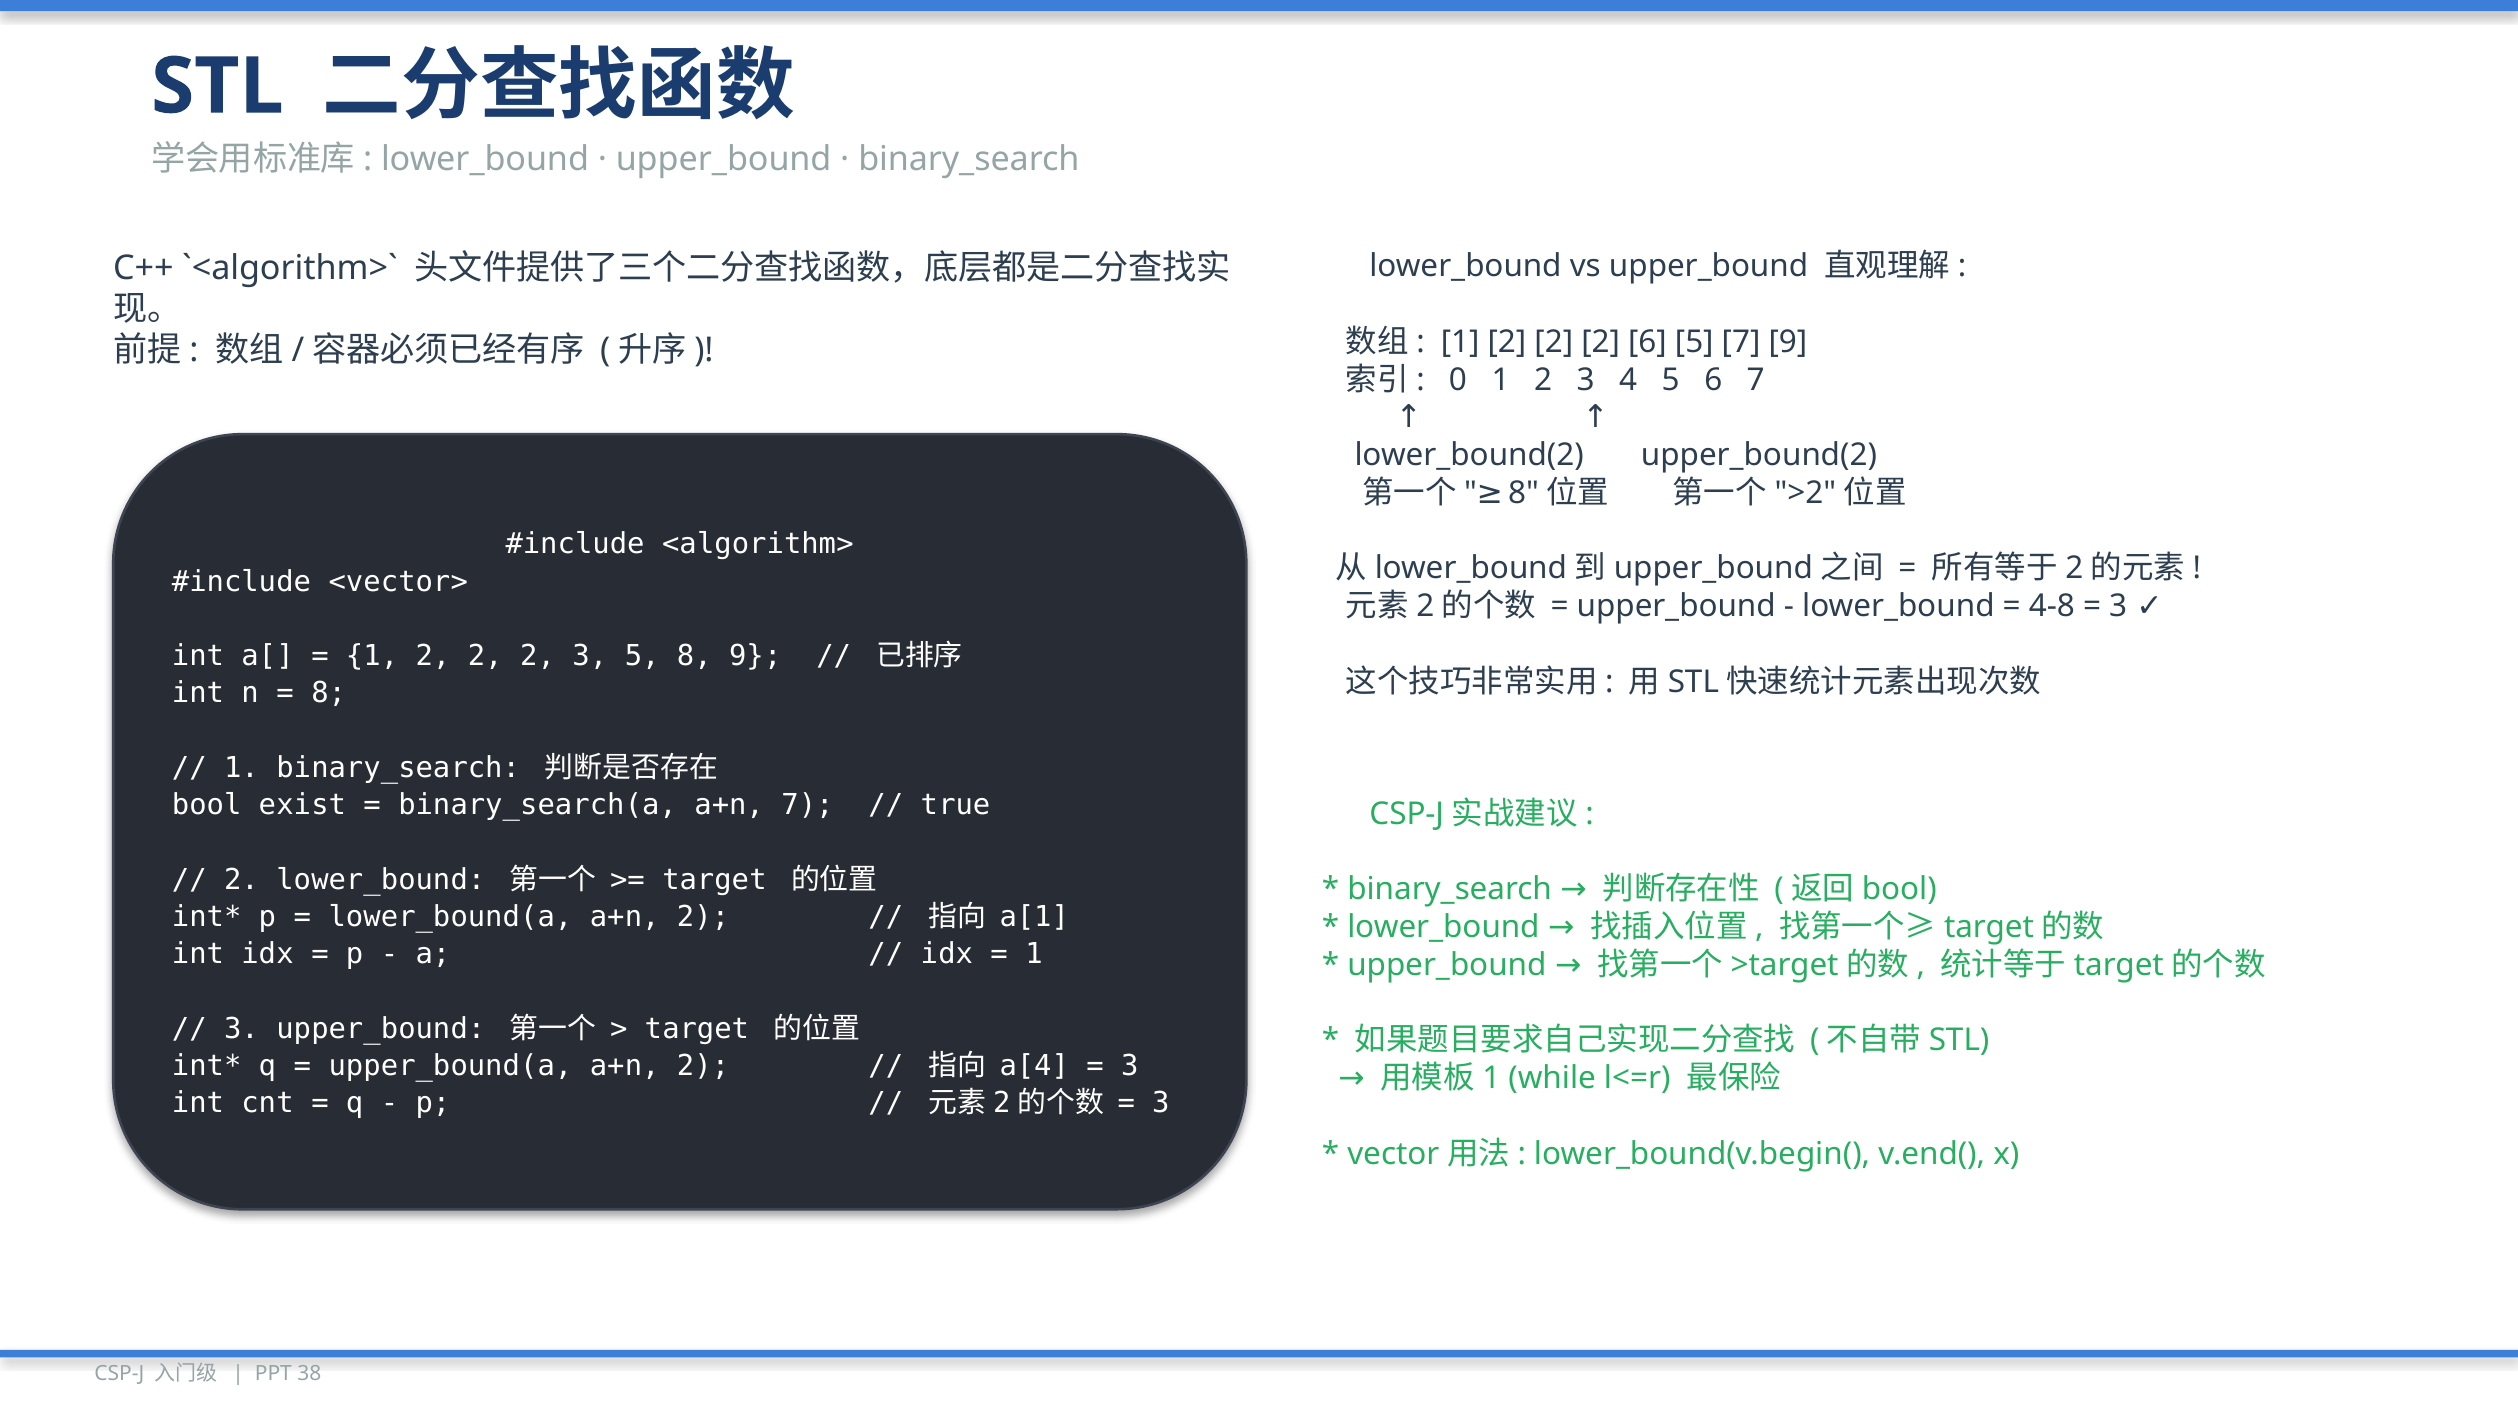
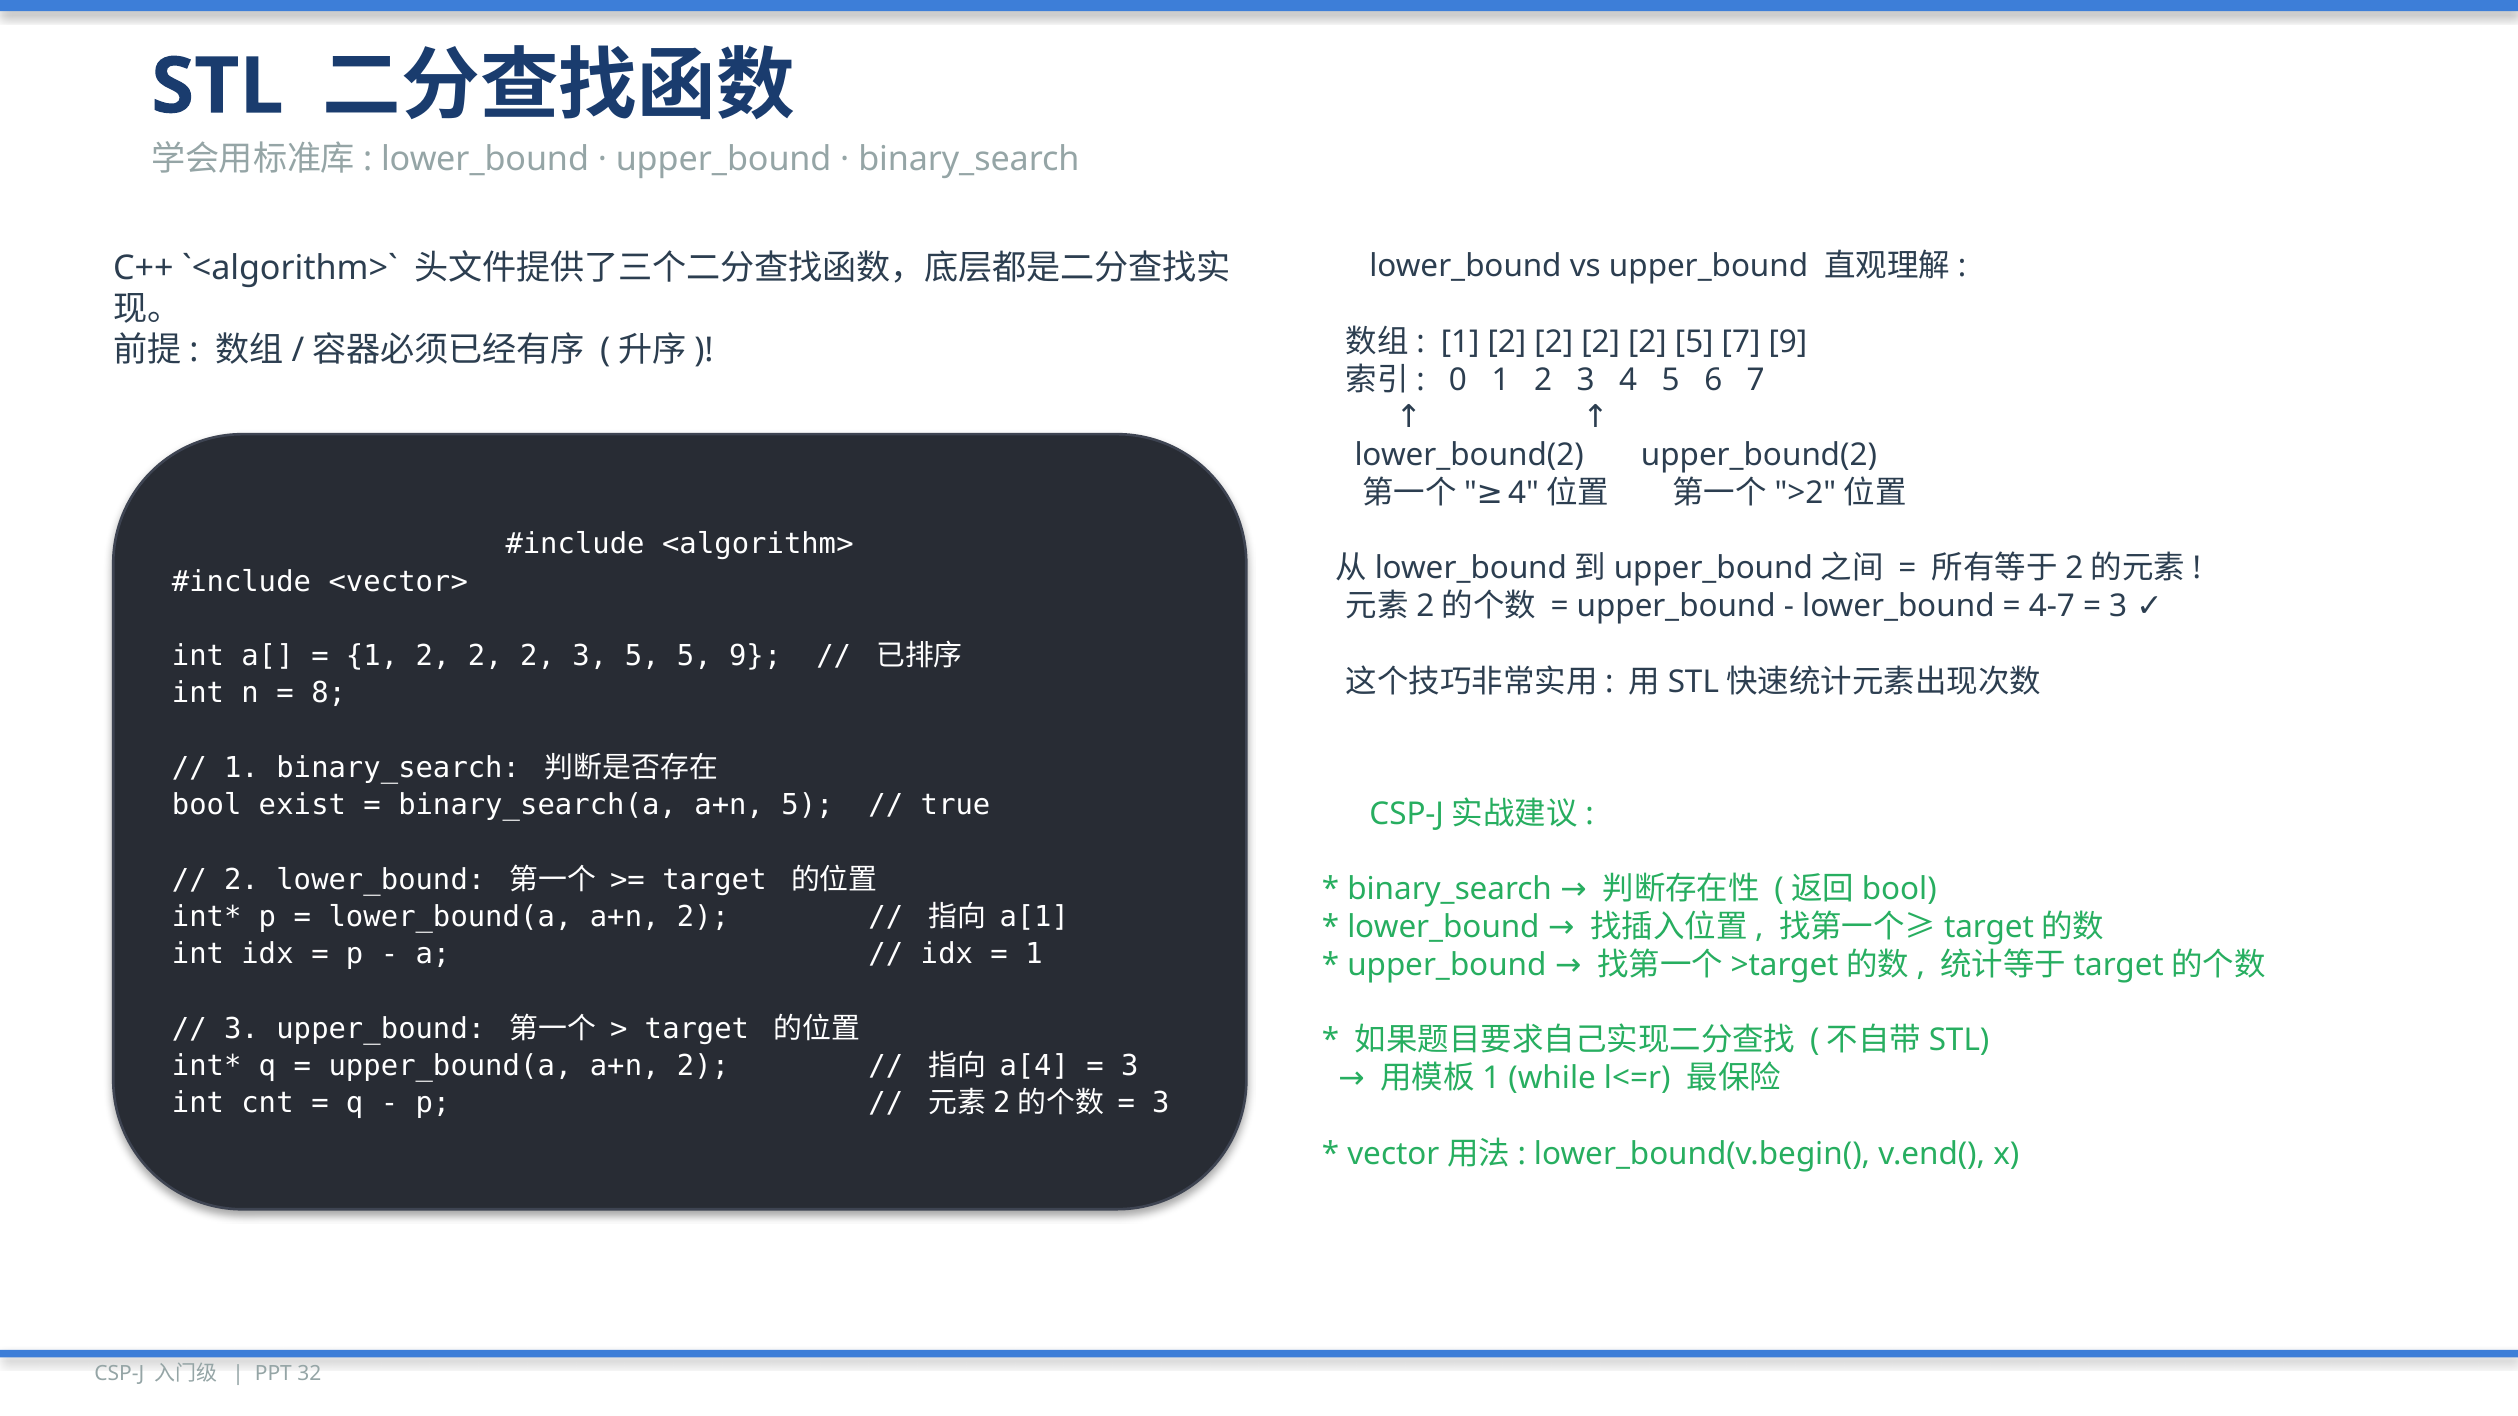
2 2 2 6: 6 -> 2 (1647, 342)
8: 8 -> 4 (1524, 493)
4-8: 4-8 -> 4-7 (2052, 606)
5 8: 8 -> 5 (694, 656)
a+n 7: 7 -> 5 (807, 805)
38: 38 -> 32 (309, 1374)
